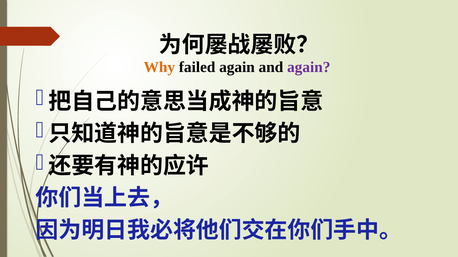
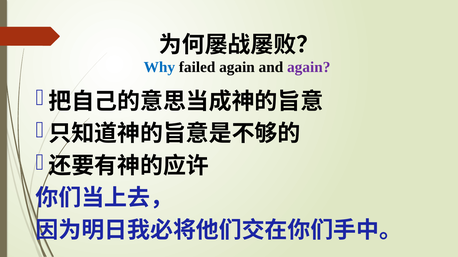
Why colour: orange -> blue (159, 67)
